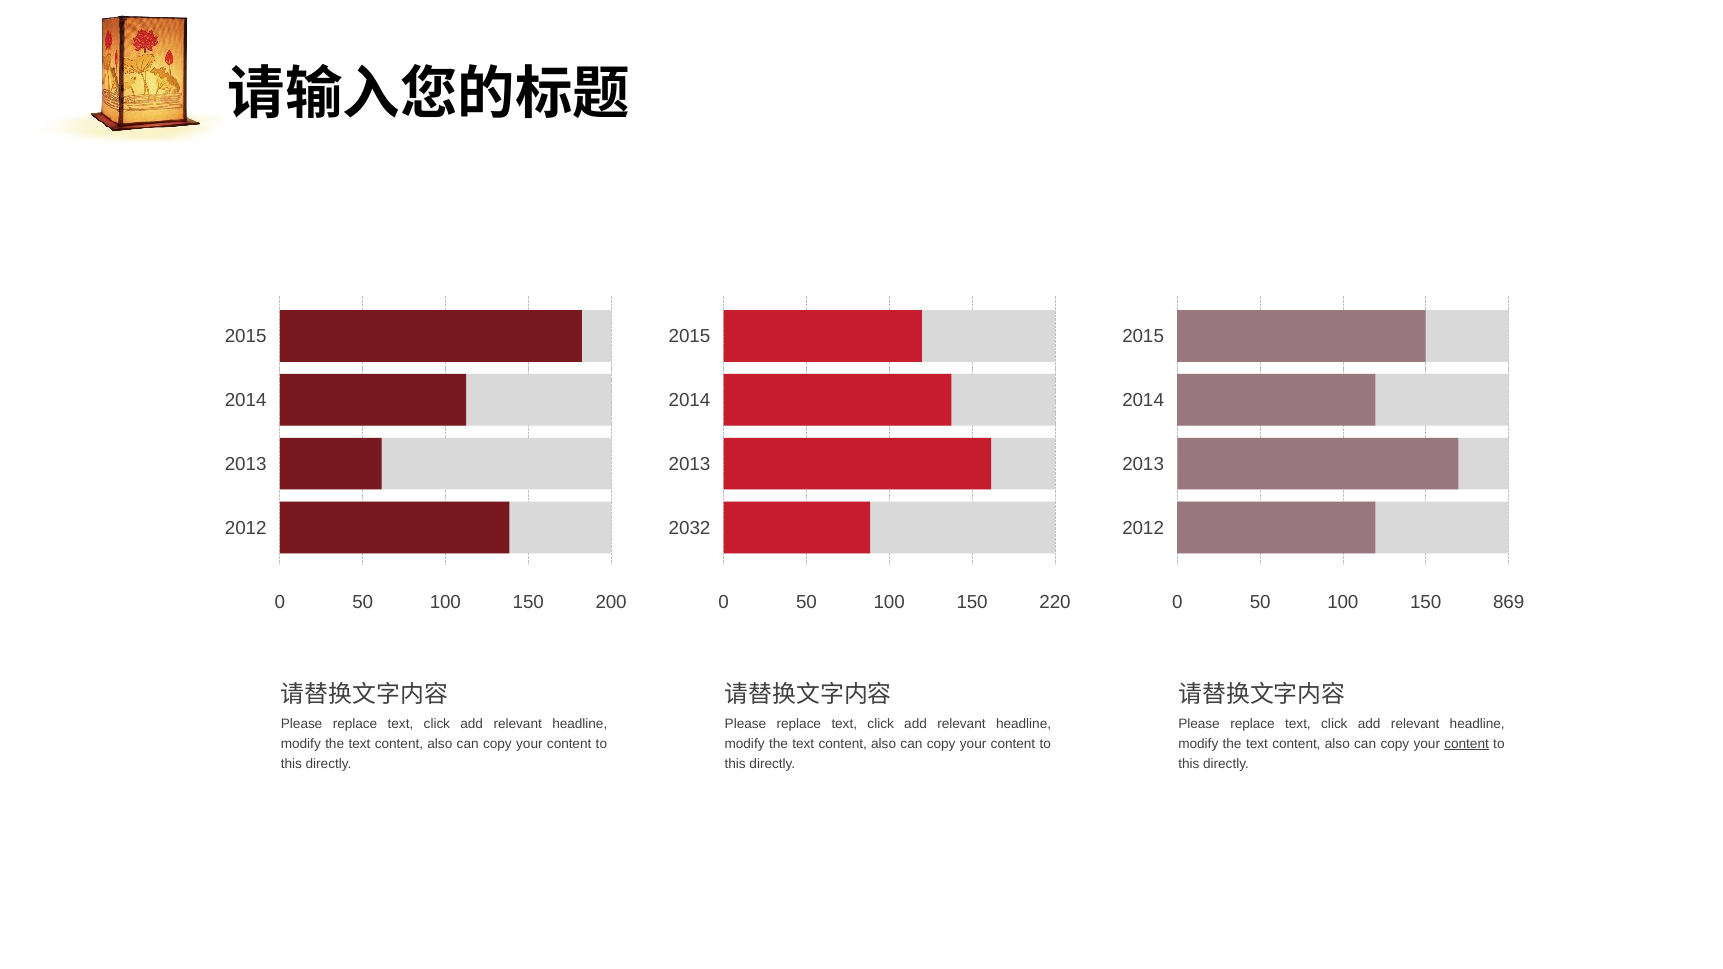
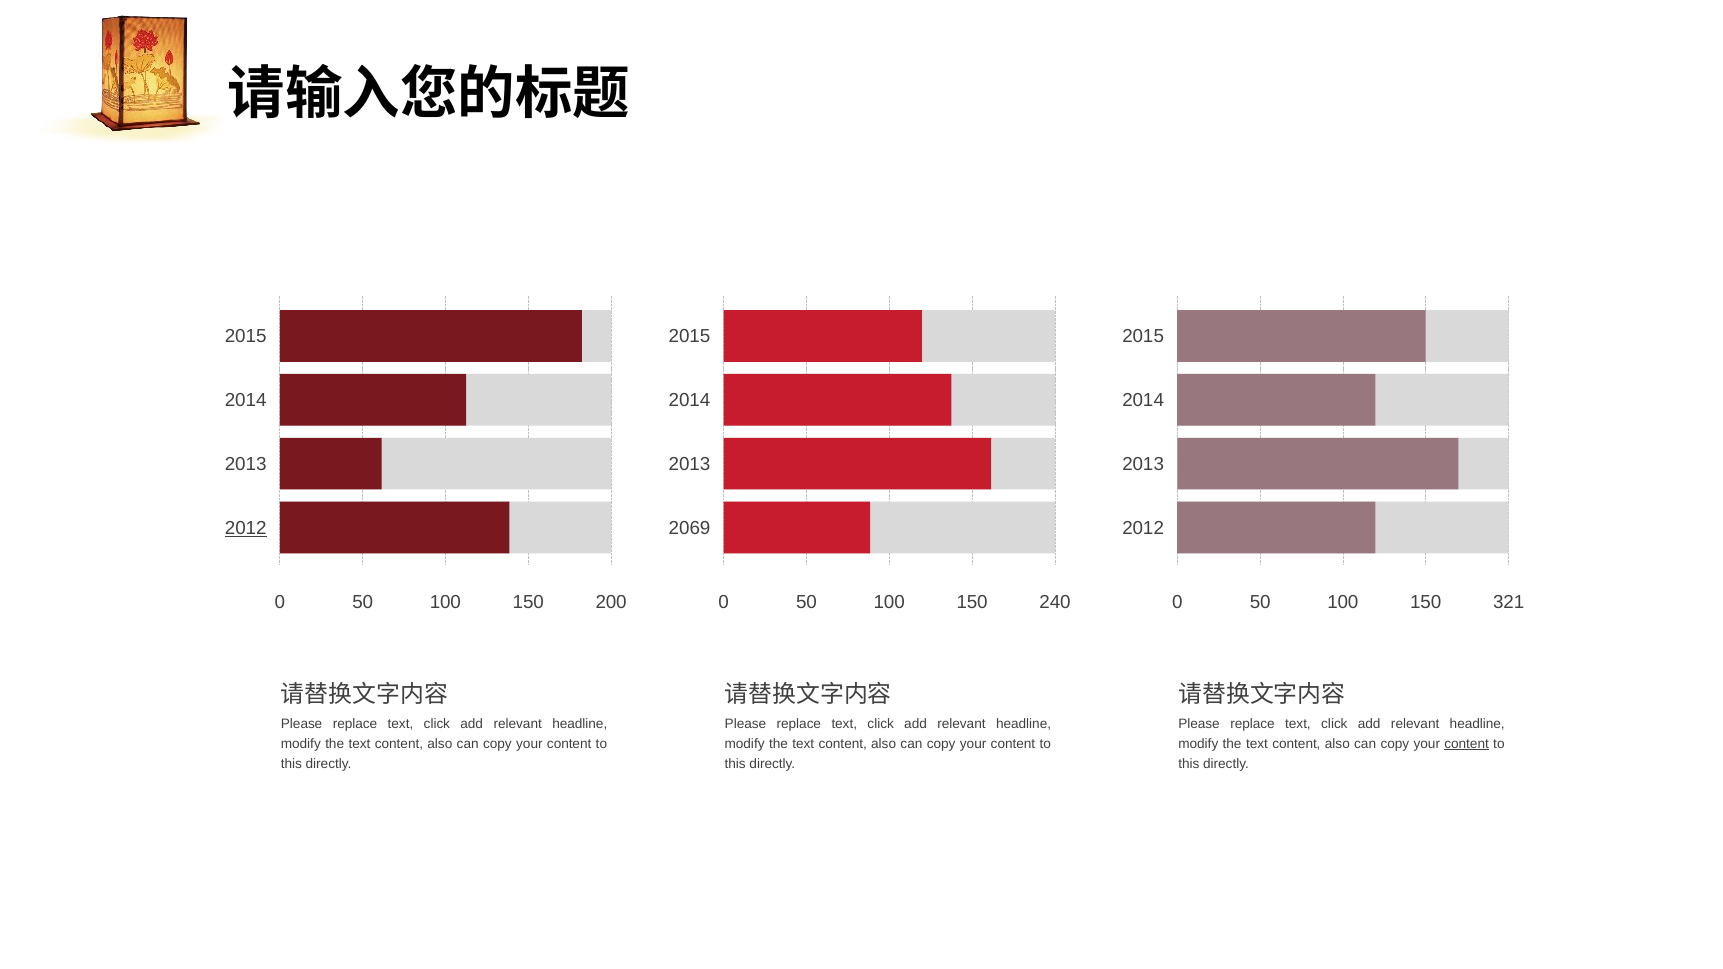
2012 underline: none -> present (246, 528)
2032: 2032 -> 2069 (690, 528)
220: 220 -> 240 (1055, 603)
869: 869 -> 321 (1509, 603)
